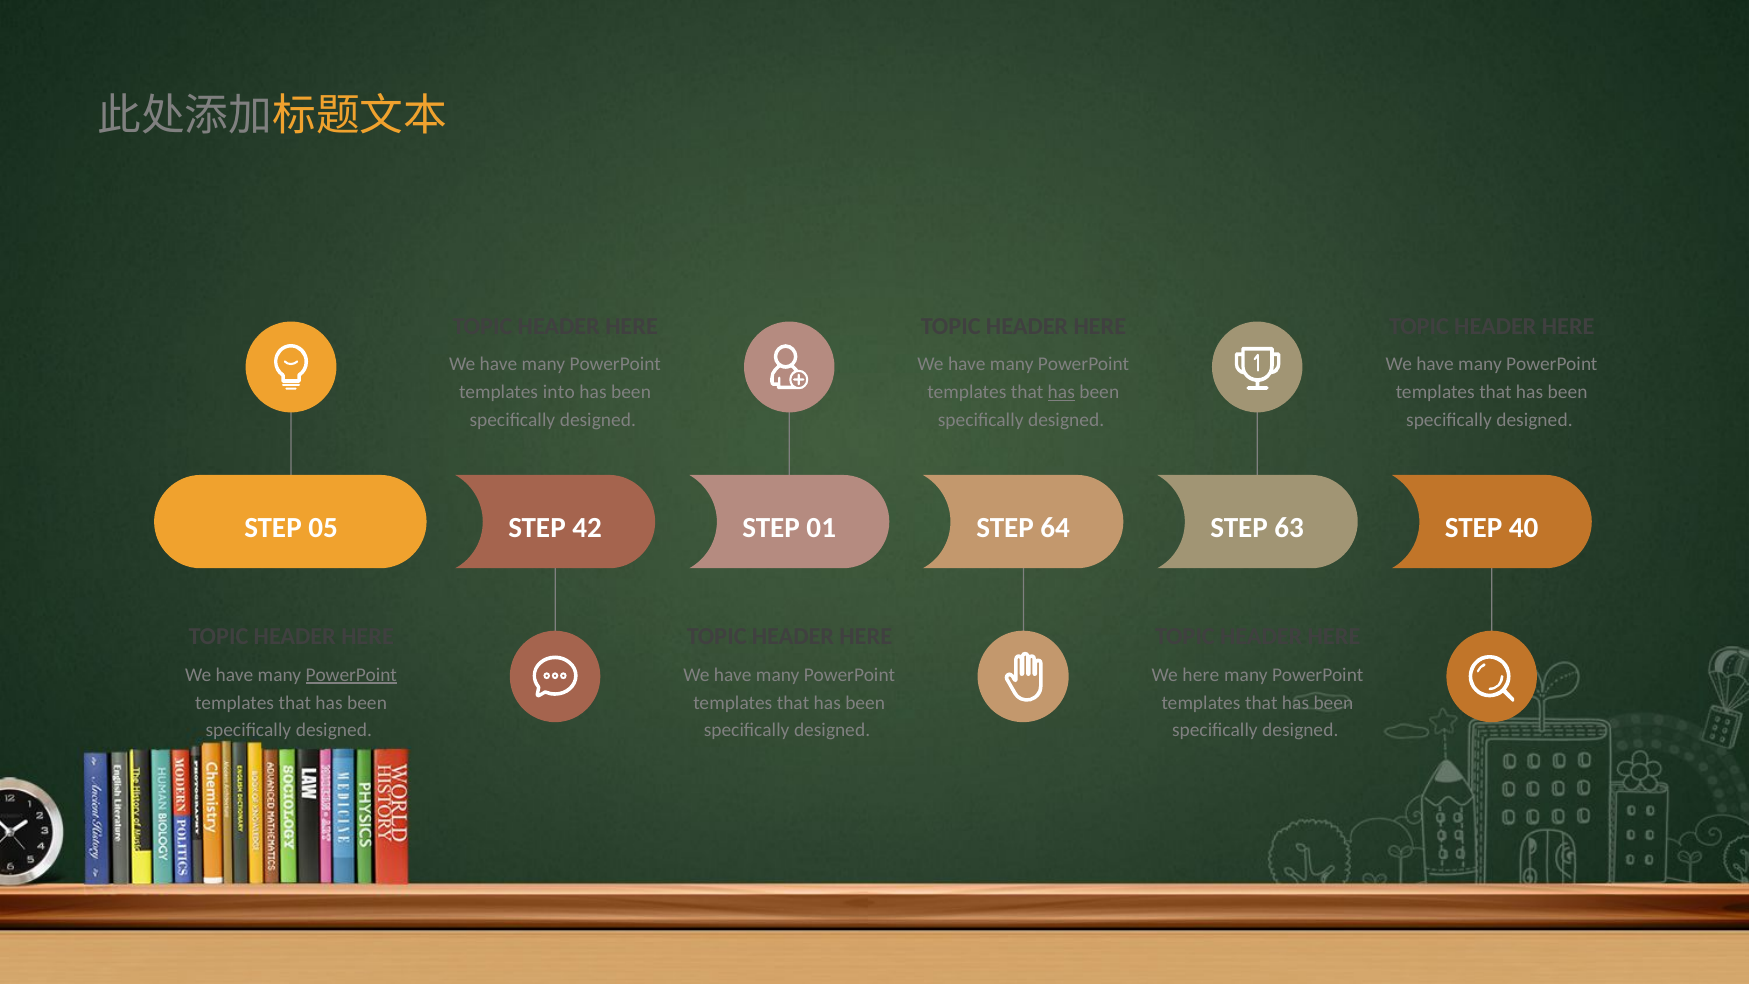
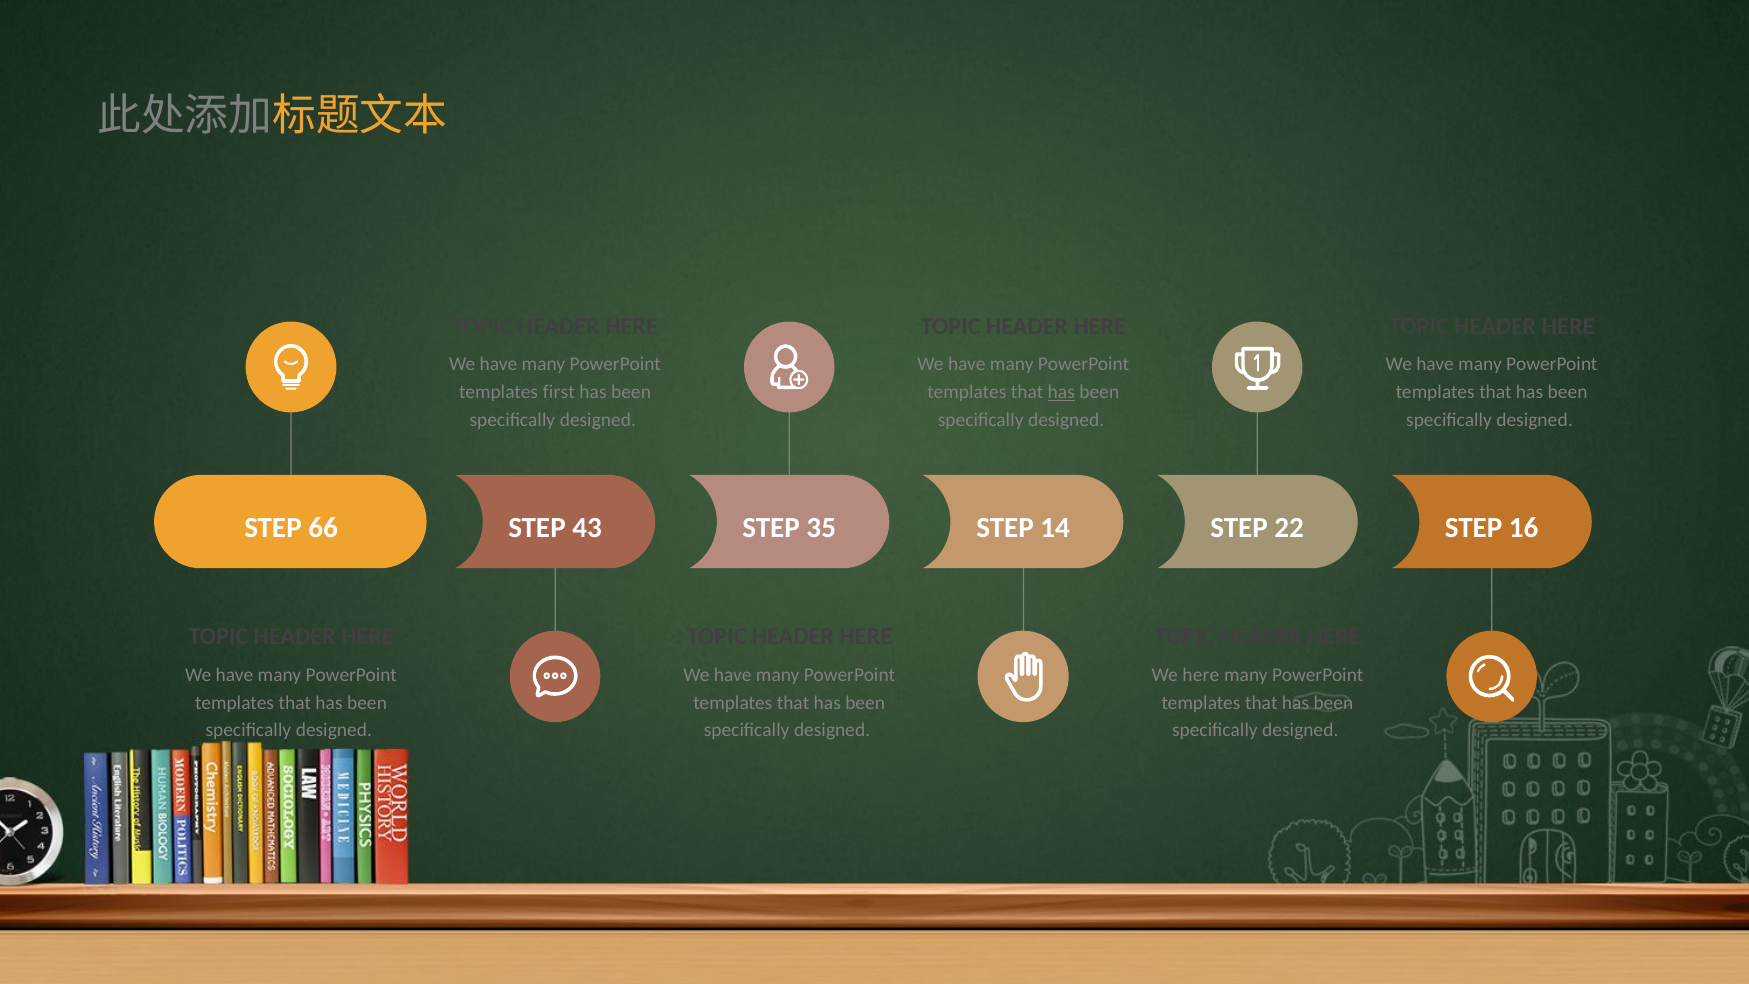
into: into -> first (559, 392)
05: 05 -> 66 (323, 528)
42: 42 -> 43 (587, 528)
01: 01 -> 35 (821, 528)
64: 64 -> 14 (1055, 528)
63: 63 -> 22 (1289, 528)
40: 40 -> 16 (1524, 528)
PowerPoint underline: present -> none (351, 675)
